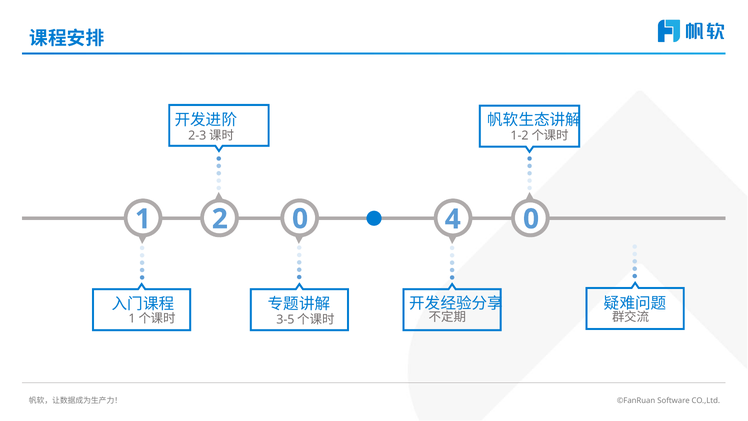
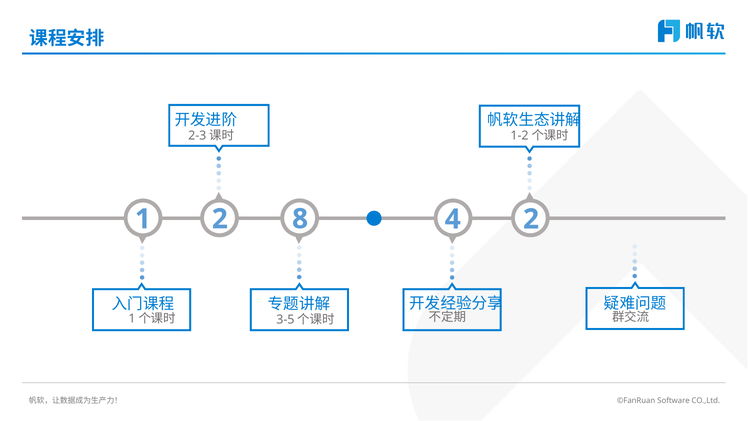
2 0: 0 -> 8 (300, 219)
4 0: 0 -> 2 (531, 219)
